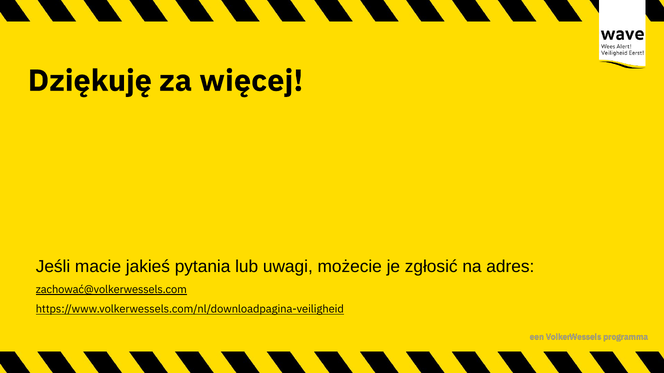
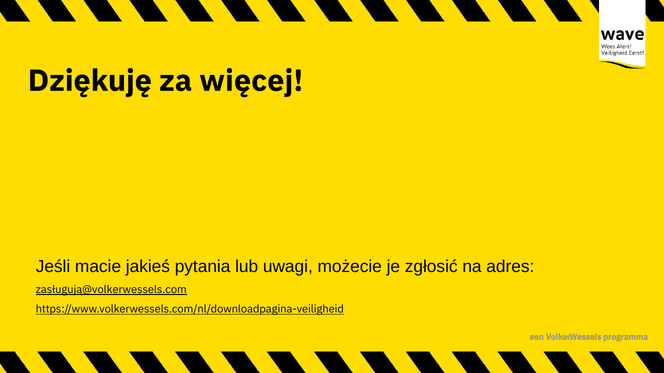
zachować@volkerwessels.com: zachować@volkerwessels.com -> zasługują@volkerwessels.com (111, 290)
